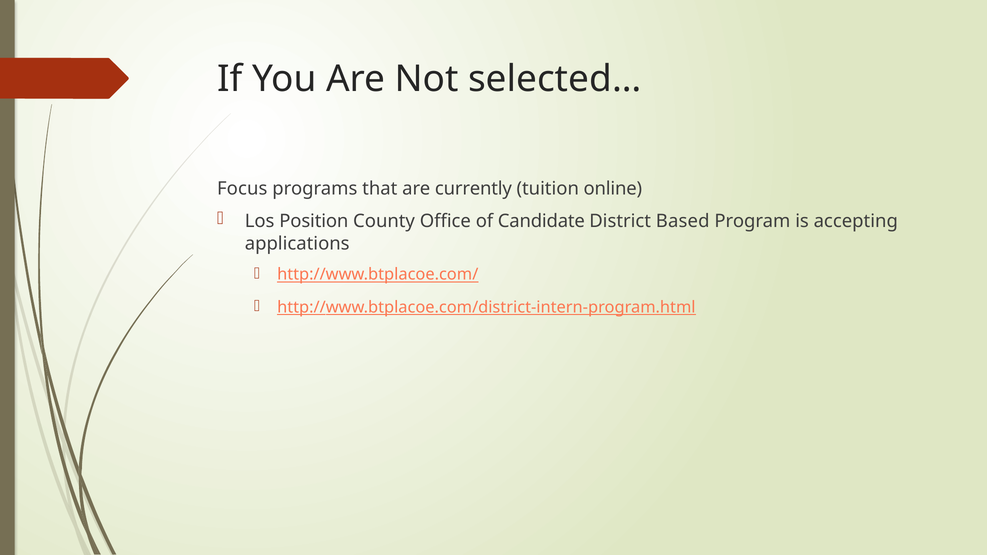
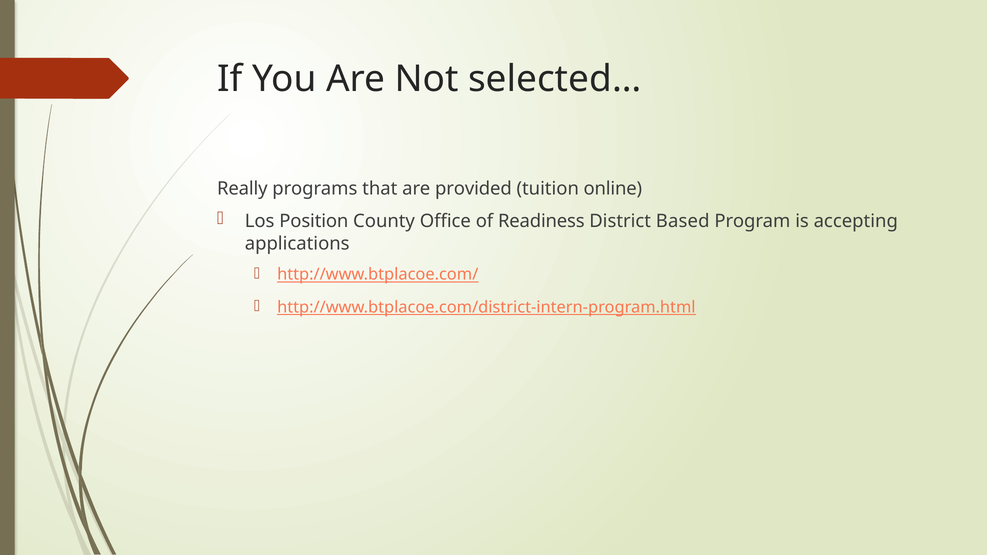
Focus: Focus -> Really (242, 189)
currently: currently -> provided (473, 189)
Candidate: Candidate -> Readiness (541, 221)
